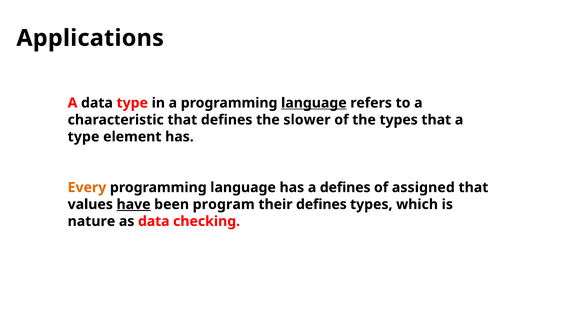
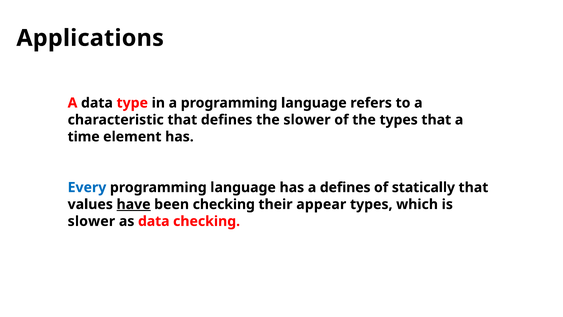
language underline: present -> none (314, 103)
type: type -> time (84, 137)
Every colour: orange -> blue (87, 187)
assigned: assigned -> statically (423, 187)
been program: program -> checking (224, 204)
their defines: defines -> appear (321, 204)
nature: nature -> slower (91, 221)
